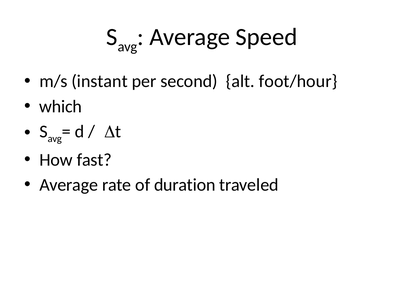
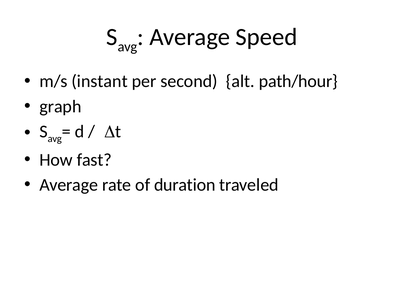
foot/hour: foot/hour -> path/hour (298, 81)
which: which -> graph (60, 107)
